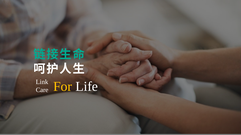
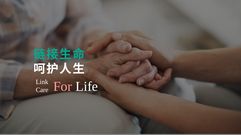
For colour: yellow -> pink (63, 87)
